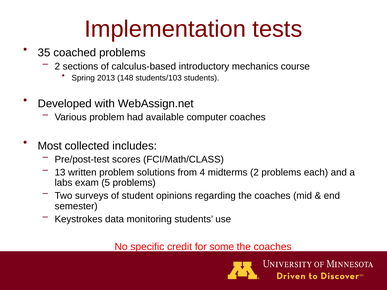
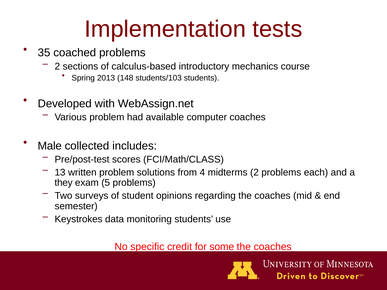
Most: Most -> Male (50, 146)
labs: labs -> they (64, 183)
